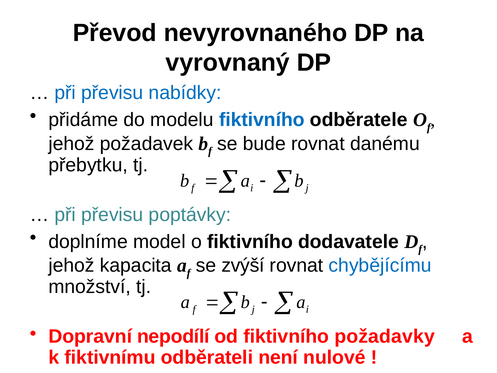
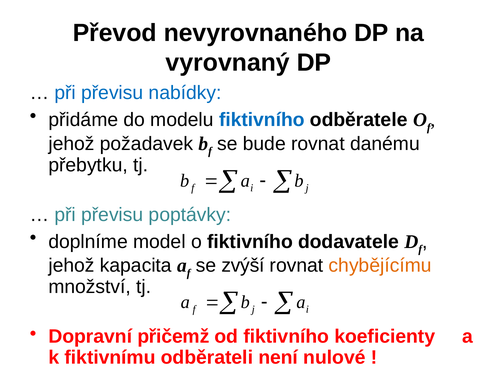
chybějícímu colour: blue -> orange (380, 265)
nepodílí: nepodílí -> přičemž (173, 336)
požadavky: požadavky -> koeficienty (385, 336)
